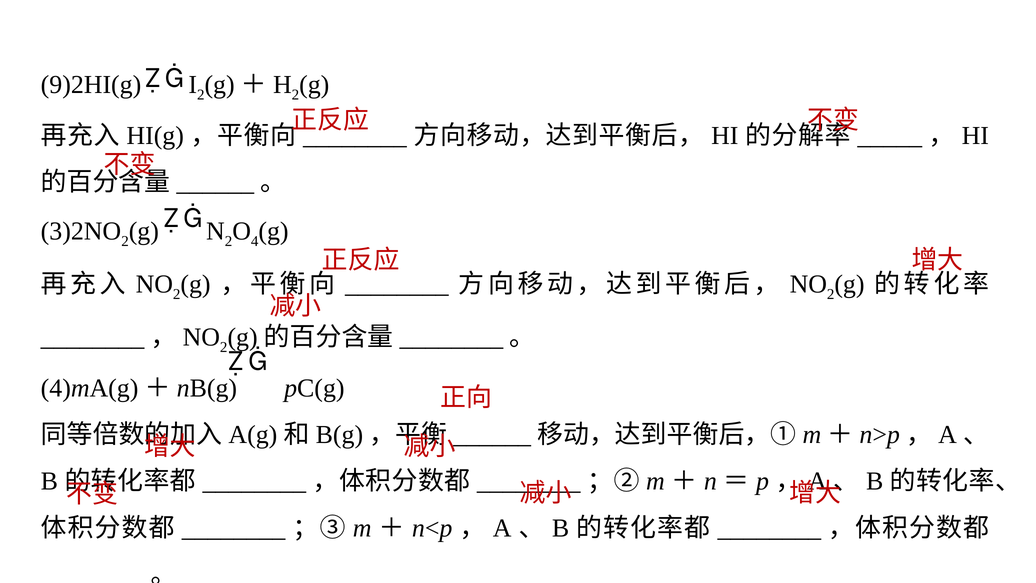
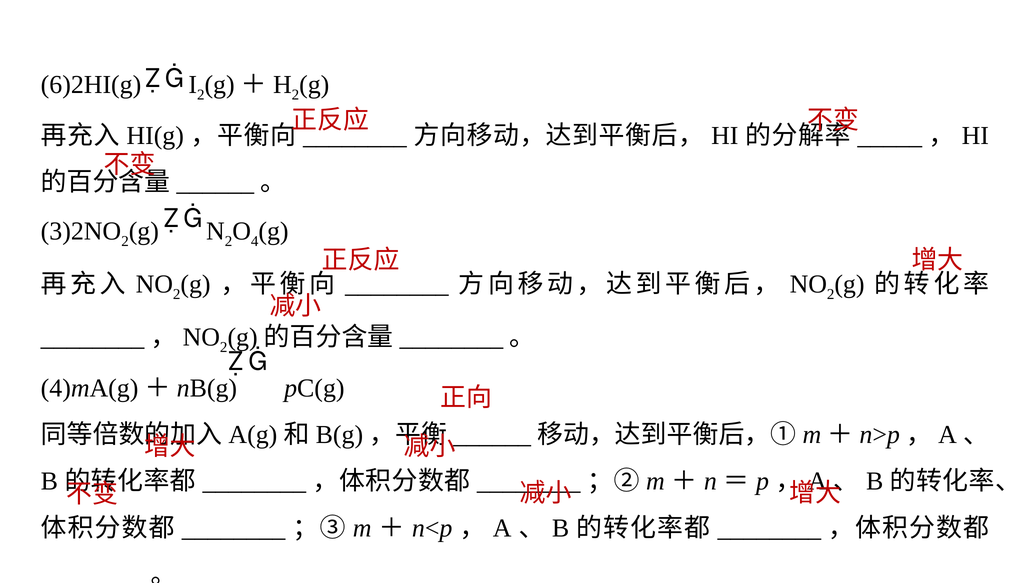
9)2HI(g: 9)2HI(g -> 6)2HI(g (91, 85)
